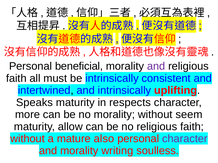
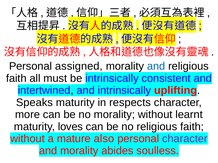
beneficial: beneficial -> assigned (79, 66)
and colour: purple -> blue (156, 66)
seem: seem -> learnt (189, 115)
allow: allow -> loves (70, 127)
writing: writing -> abides (117, 151)
